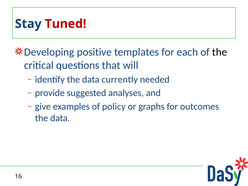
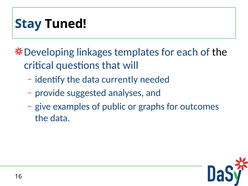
Tuned colour: red -> black (66, 24)
positive: positive -> linkages (94, 52)
policy: policy -> public (114, 107)
